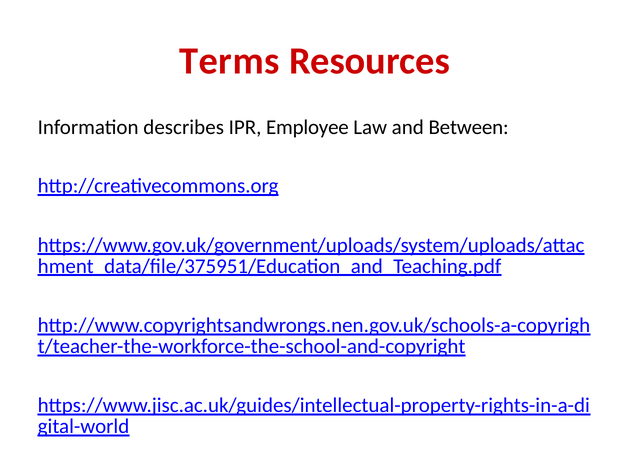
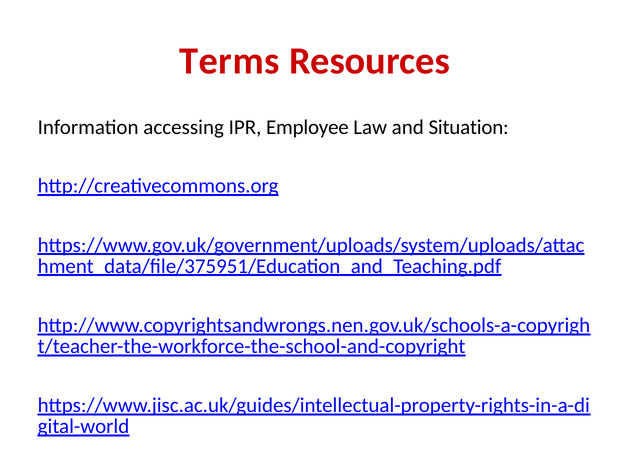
describes: describes -> accessing (184, 127)
Between: Between -> Situation (469, 127)
